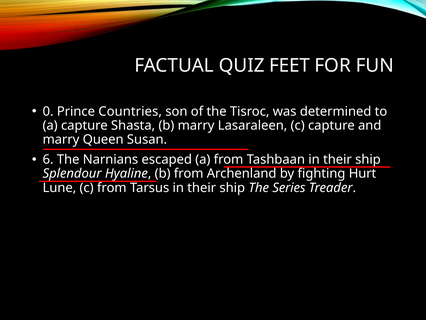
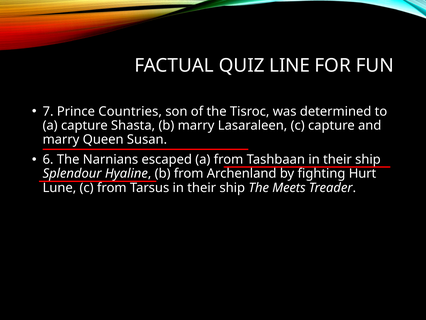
FEET: FEET -> LINE (290, 66)
0: 0 -> 7 (48, 111)
Series: Series -> Meets (289, 187)
